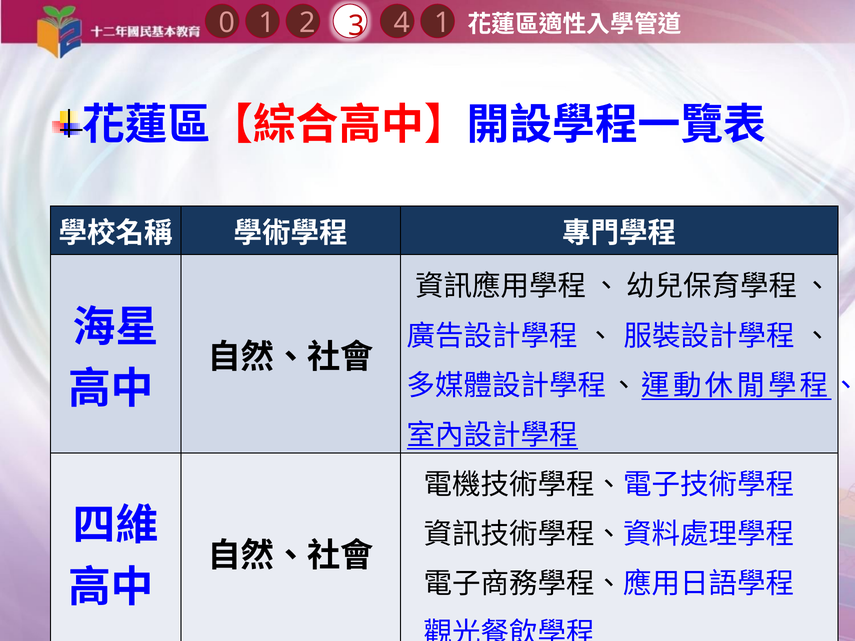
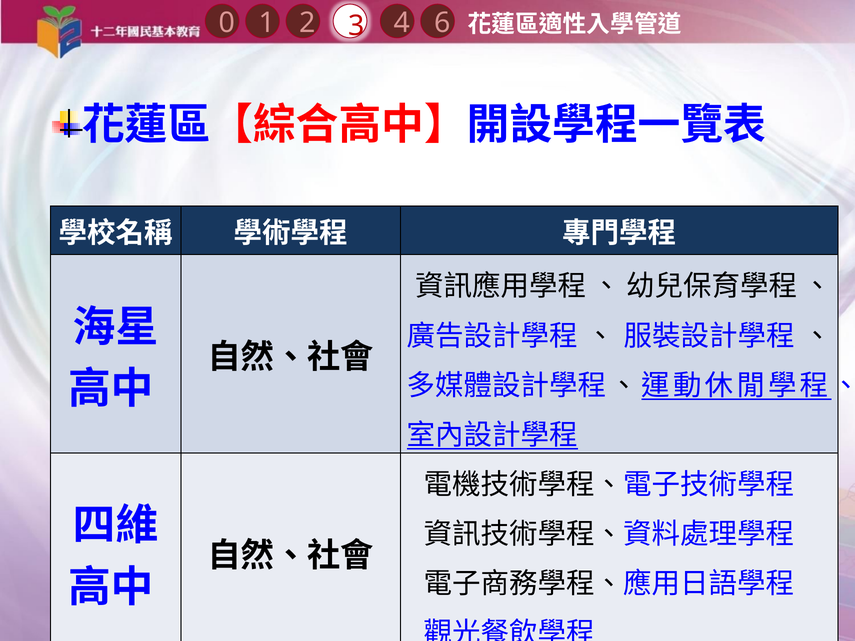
4 1: 1 -> 6 (442, 23)
